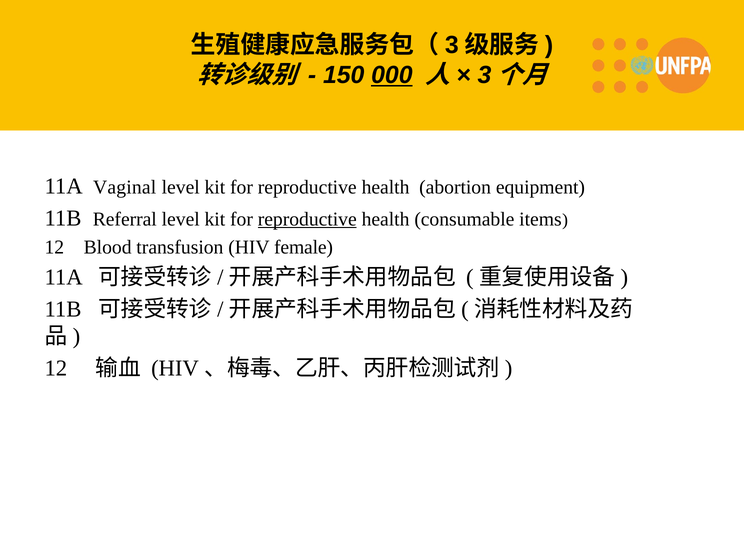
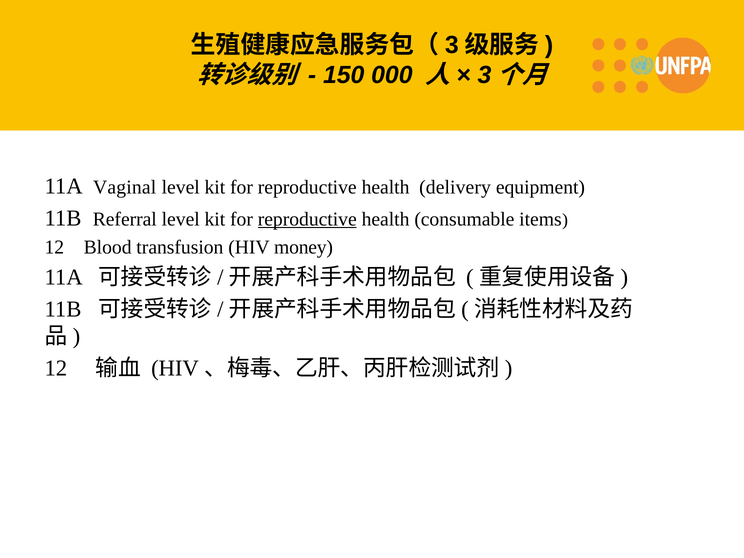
000 underline: present -> none (392, 75)
abortion: abortion -> delivery (455, 187)
female: female -> money (304, 247)
